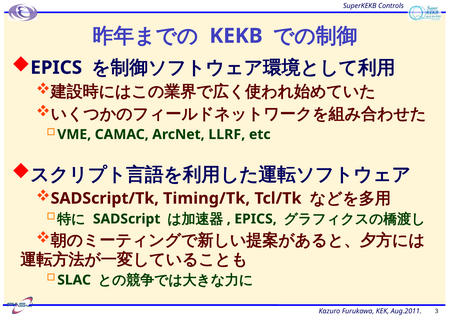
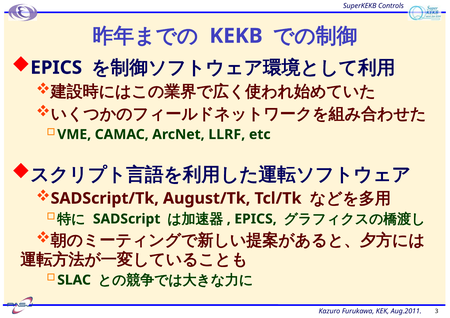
Timing/Tk: Timing/Tk -> August/Tk (207, 199)
